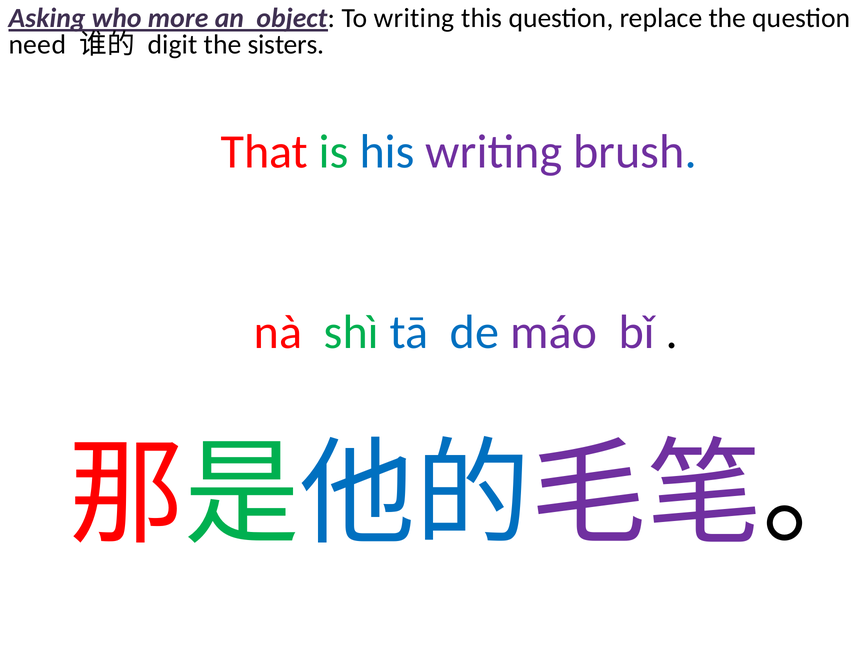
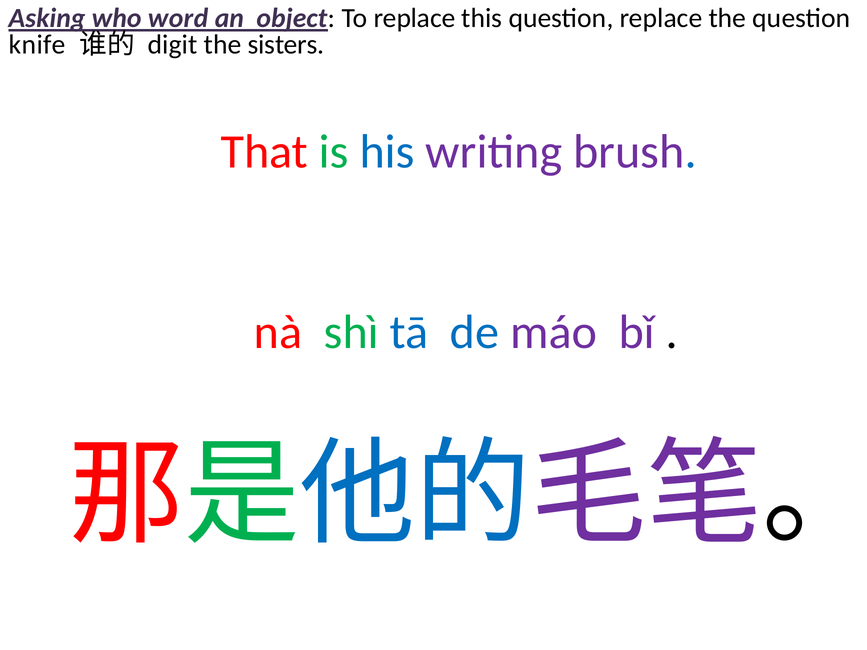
more: more -> word (178, 18)
To writing: writing -> replace (414, 18)
need: need -> knife (37, 45)
